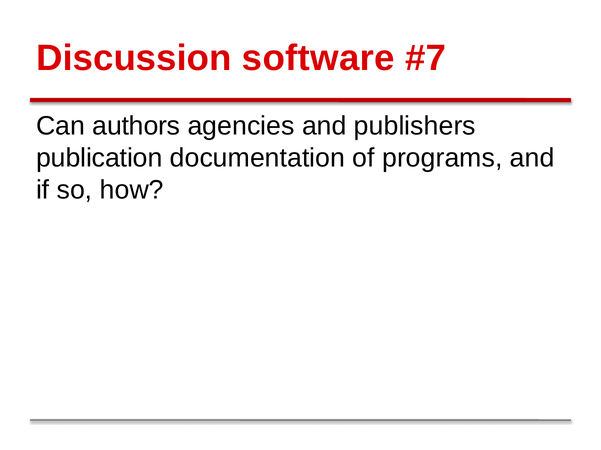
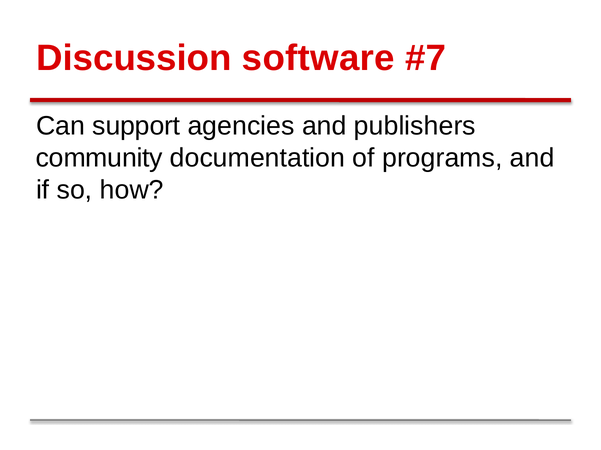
authors: authors -> support (136, 126)
publication: publication -> community (99, 158)
